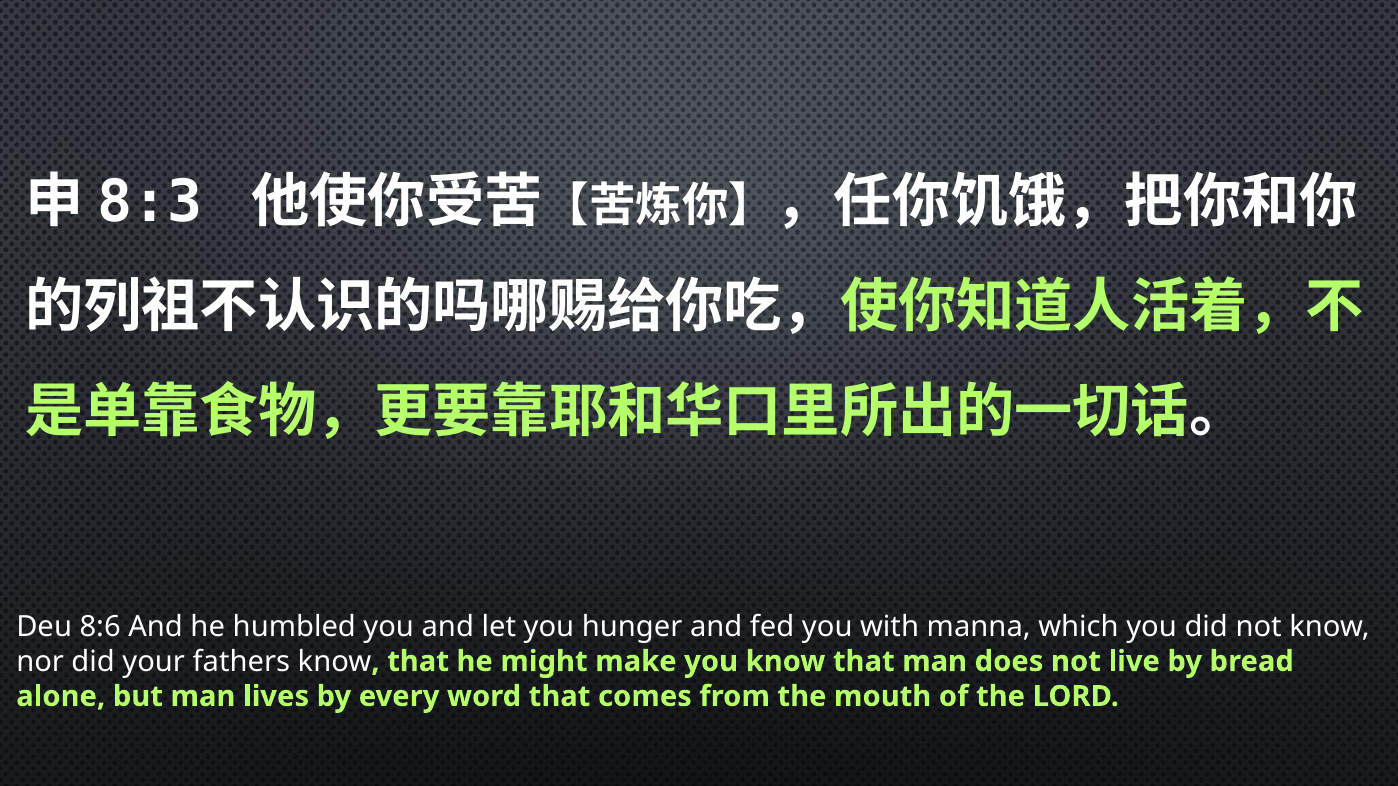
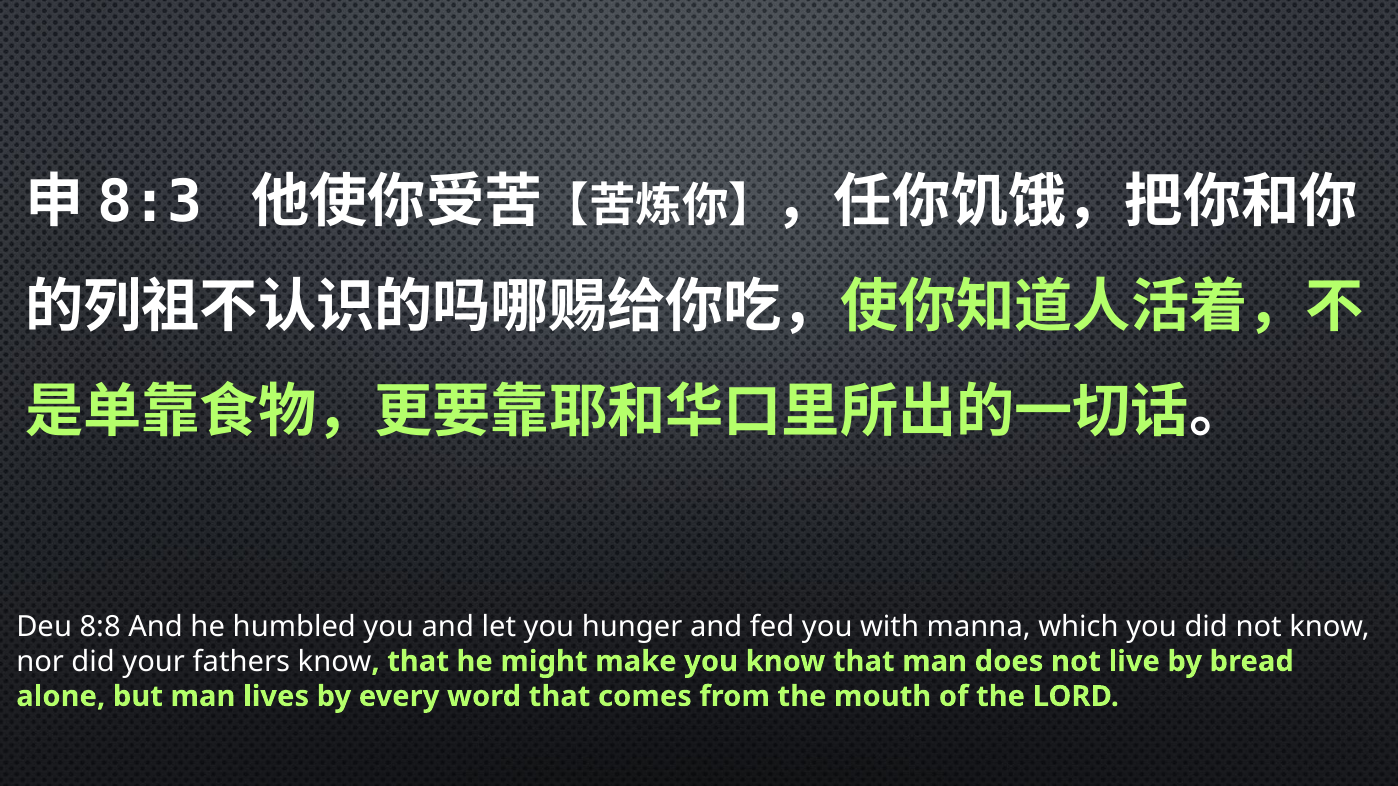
8:6: 8:6 -> 8:8 (100, 627)
